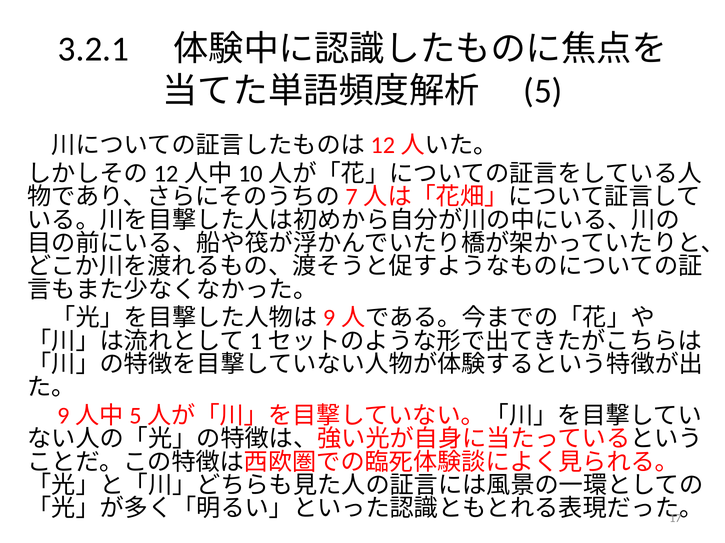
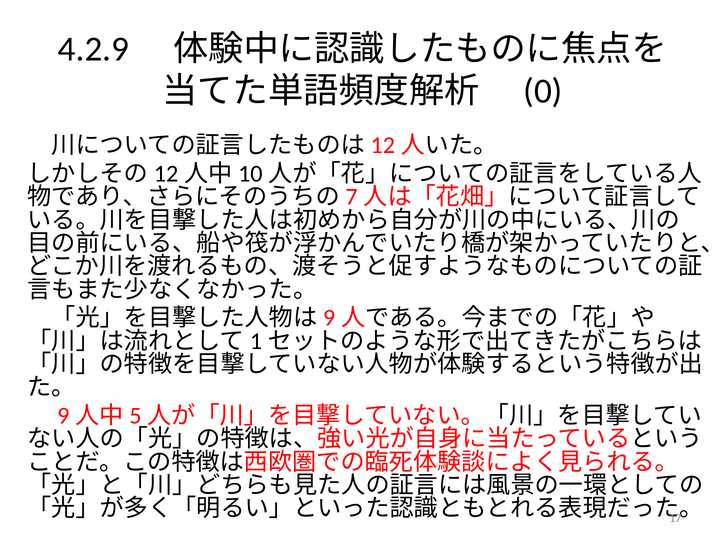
3.2.1: 3.2.1 -> 4.2.9 (94, 49)
5: 5 -> 0 (543, 91)
